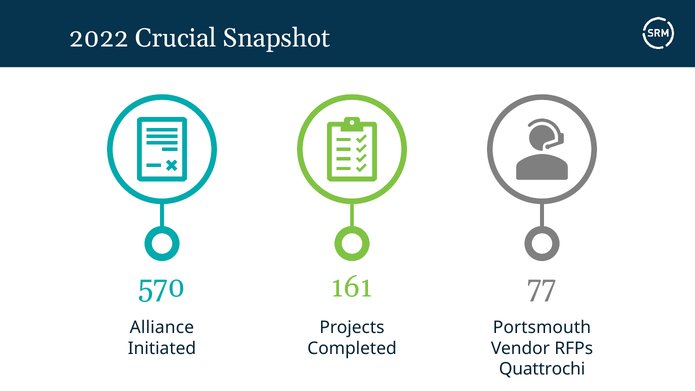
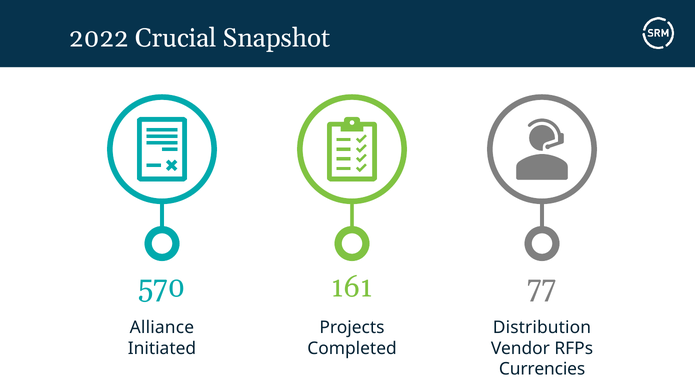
Portsmouth: Portsmouth -> Distribution (542, 327)
Quattrochi: Quattrochi -> Currencies (542, 369)
